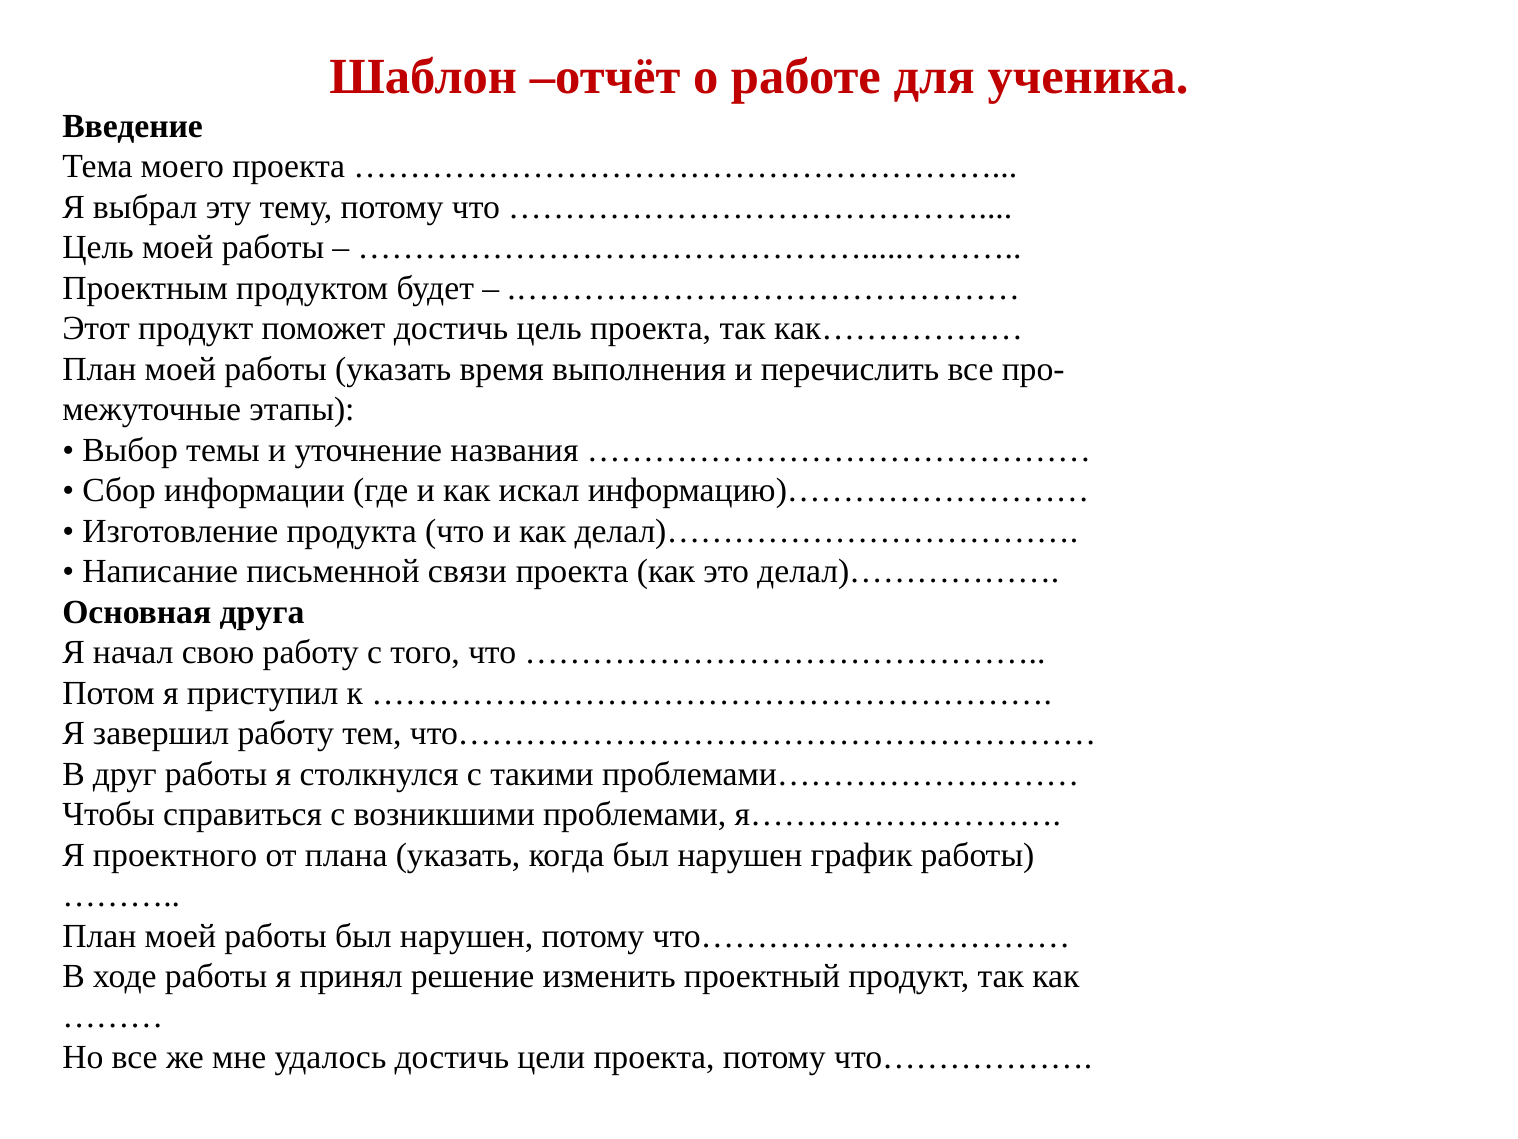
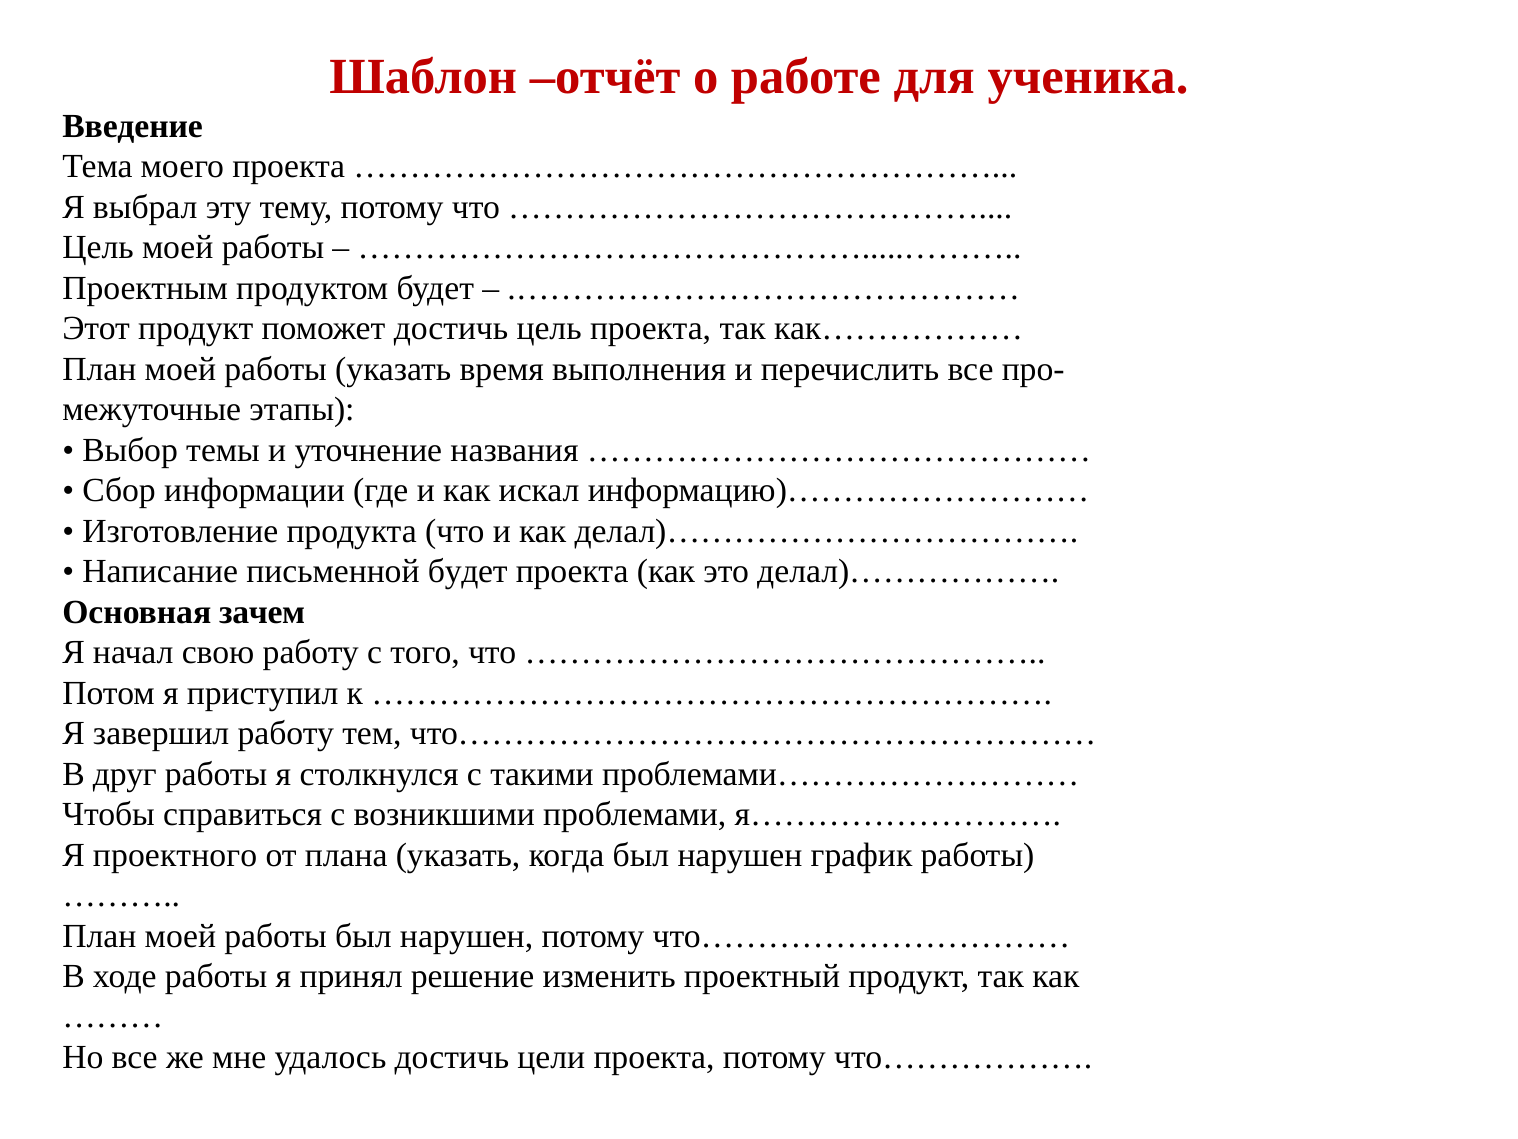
письменной связи: связи -> будет (468, 571)
друга: друга -> зачем (262, 612)
